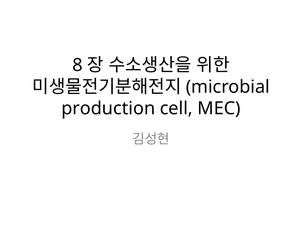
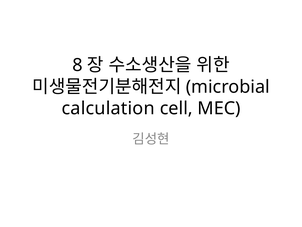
production: production -> calculation (108, 108)
